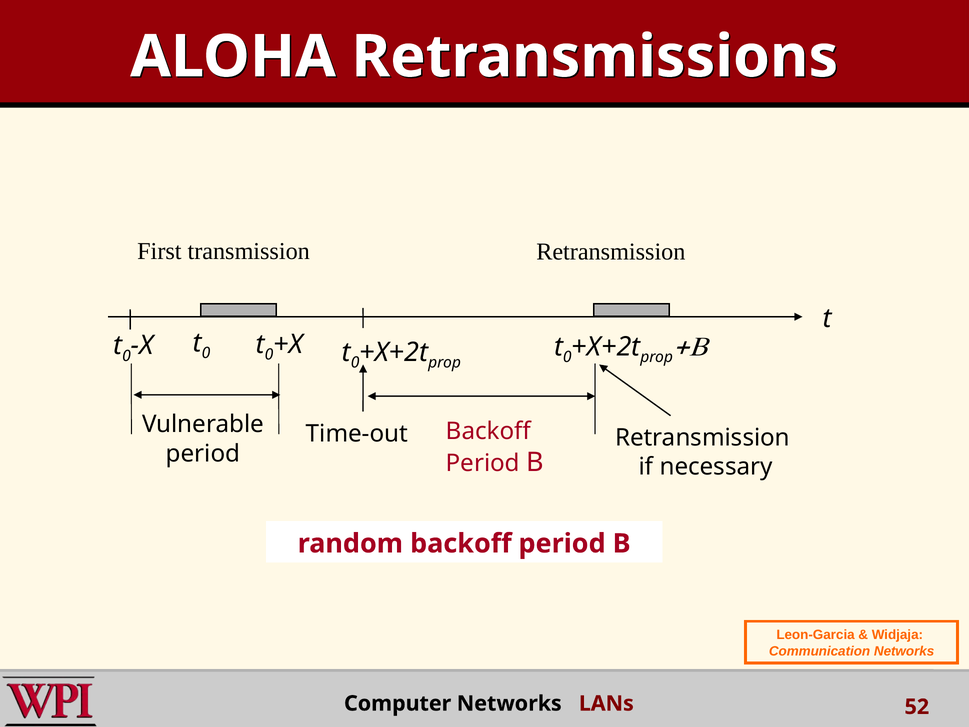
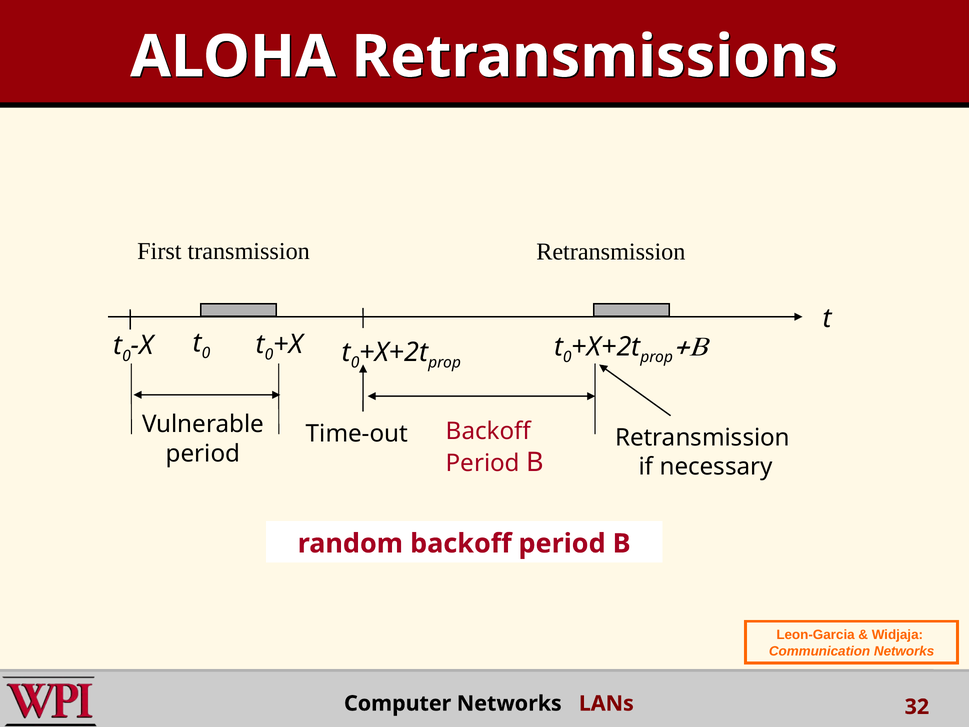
52: 52 -> 32 (917, 707)
